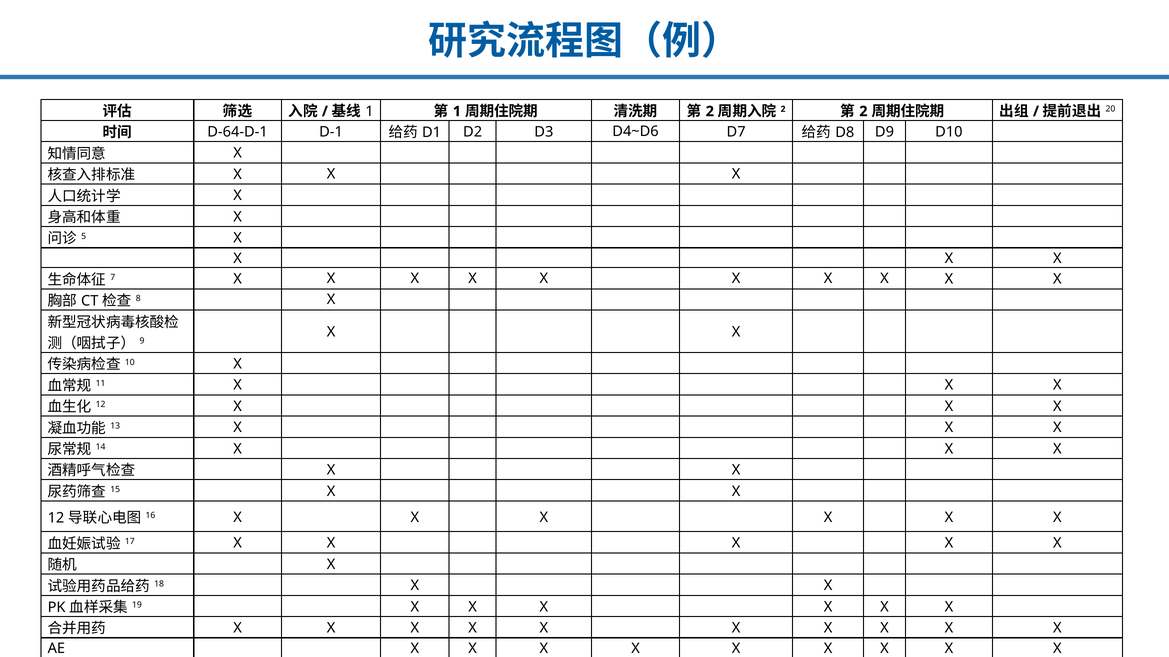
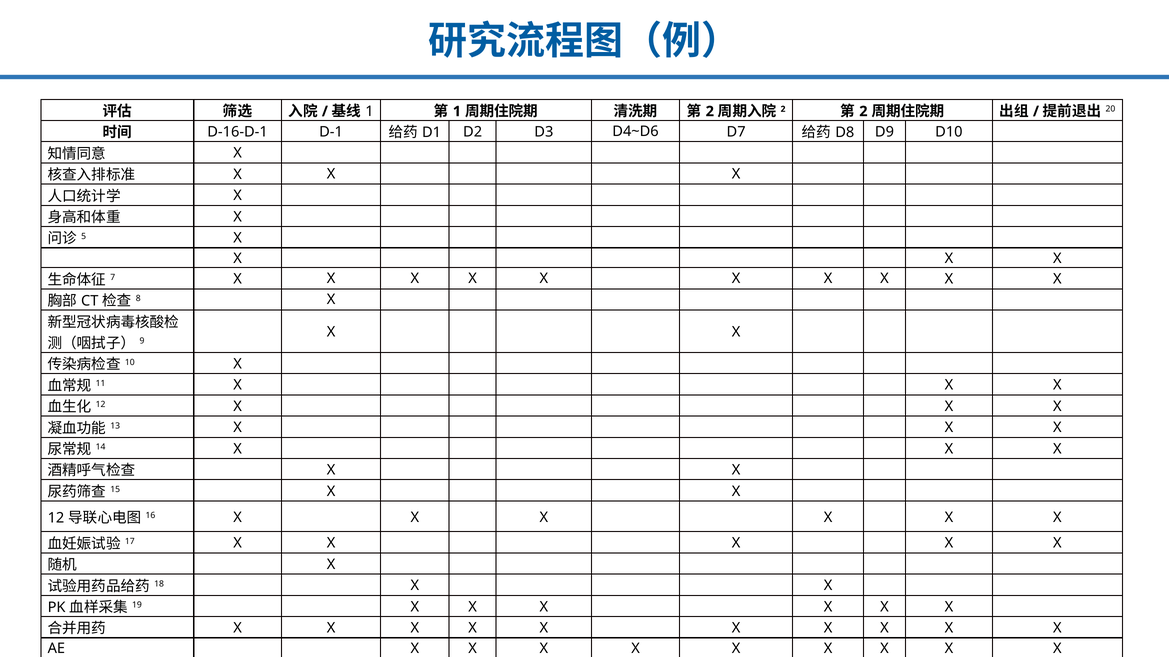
D-64-D-1: D-64-D-1 -> D-16-D-1 (238, 132)
